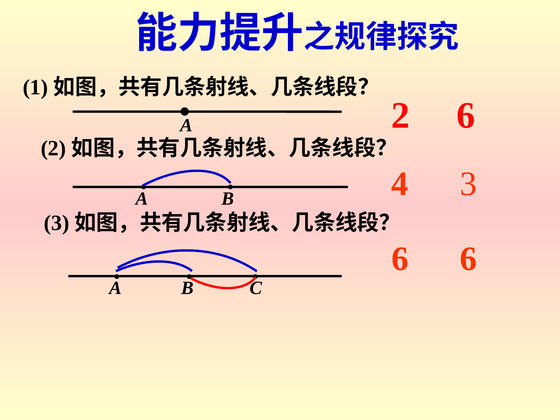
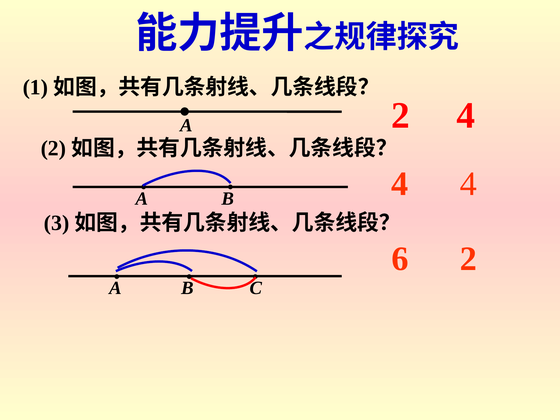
2 6: 6 -> 4 (466, 115)
4 3: 3 -> 4 (468, 184)
6 6: 6 -> 2 (468, 259)
